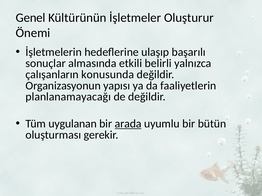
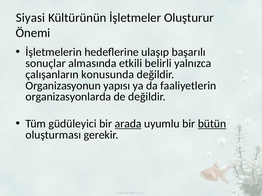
Genel: Genel -> Siyasi (30, 18)
planlanamayacağı: planlanamayacağı -> organizasyonlarda (68, 97)
uygulanan: uygulanan -> güdüleyici (73, 124)
bütün underline: none -> present (212, 124)
